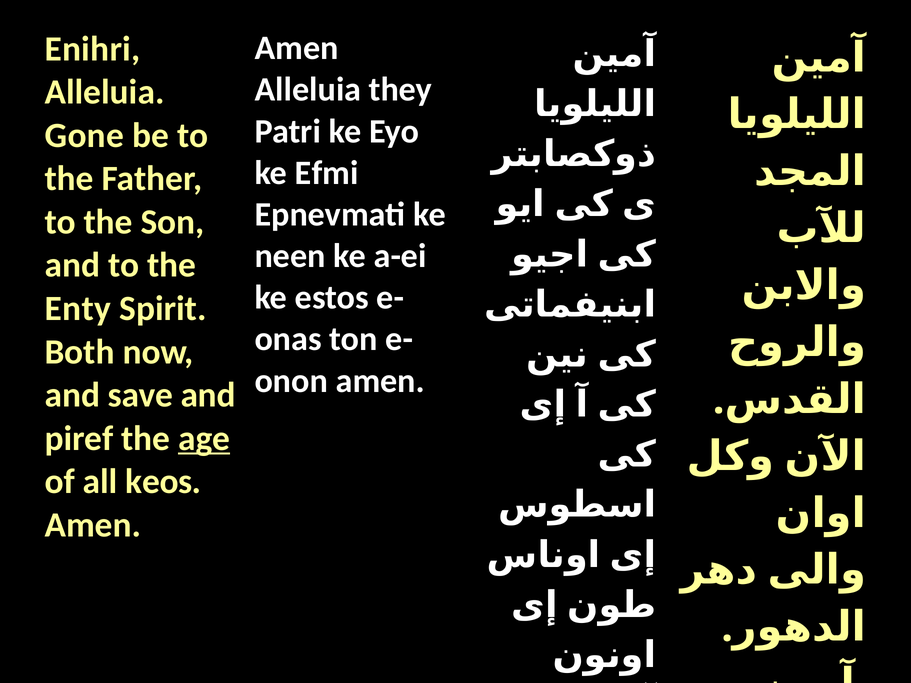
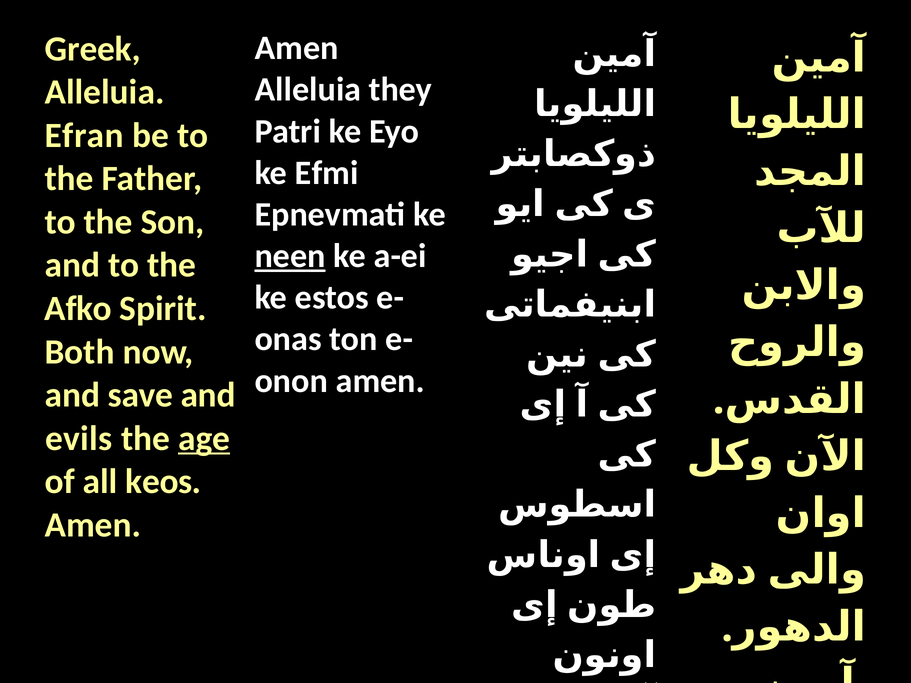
Enihri: Enihri -> Greek (93, 49)
Gone: Gone -> Efran (84, 136)
neen underline: none -> present (290, 256)
Enty: Enty -> Afko (78, 309)
piref: piref -> evils (79, 439)
